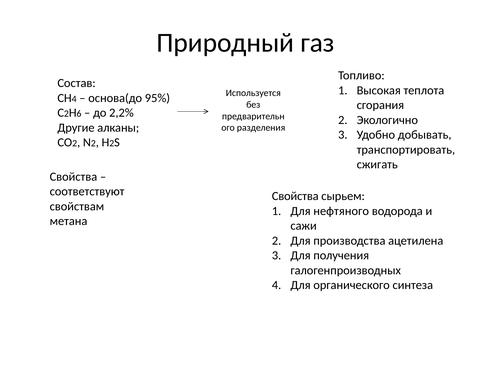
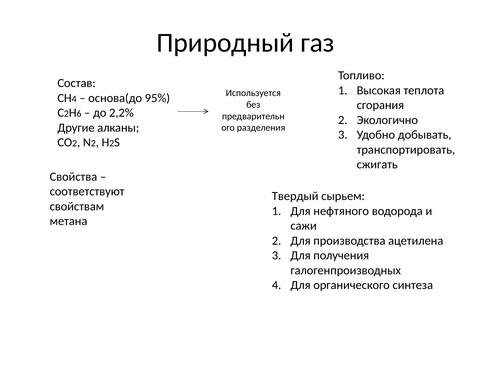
Свойства: Свойства -> Твердый (295, 196)
